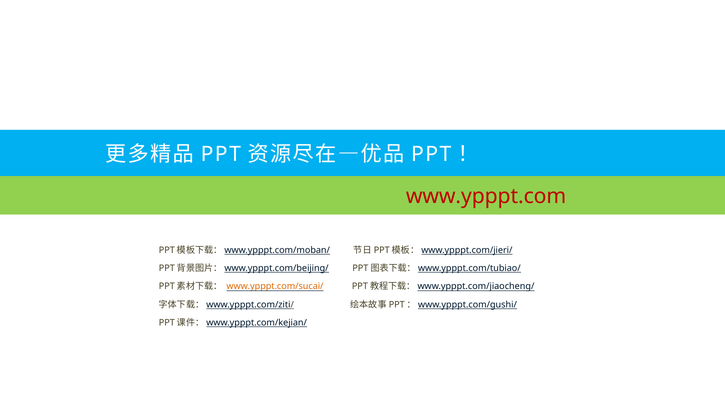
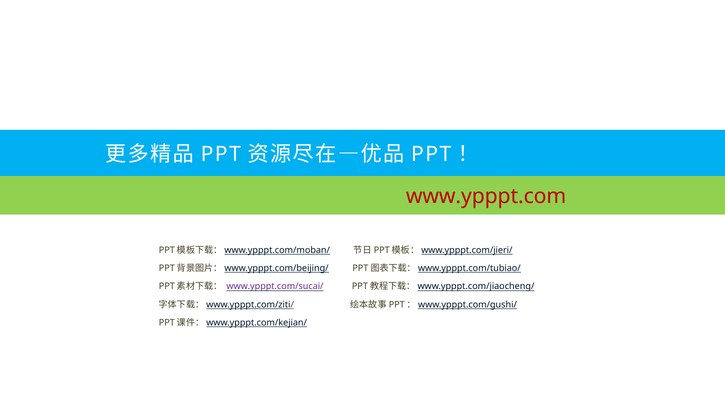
www.ypppt.com/sucai/ colour: orange -> purple (275, 286)
